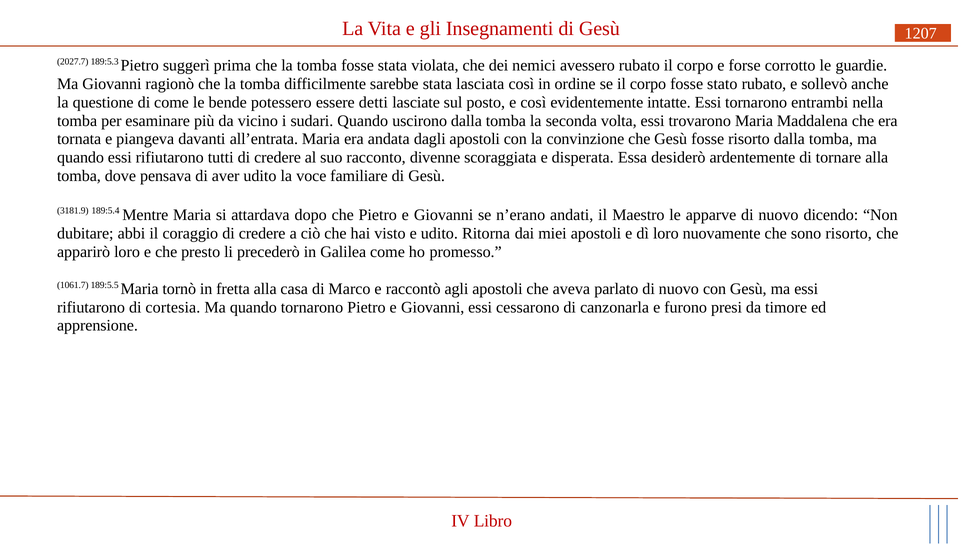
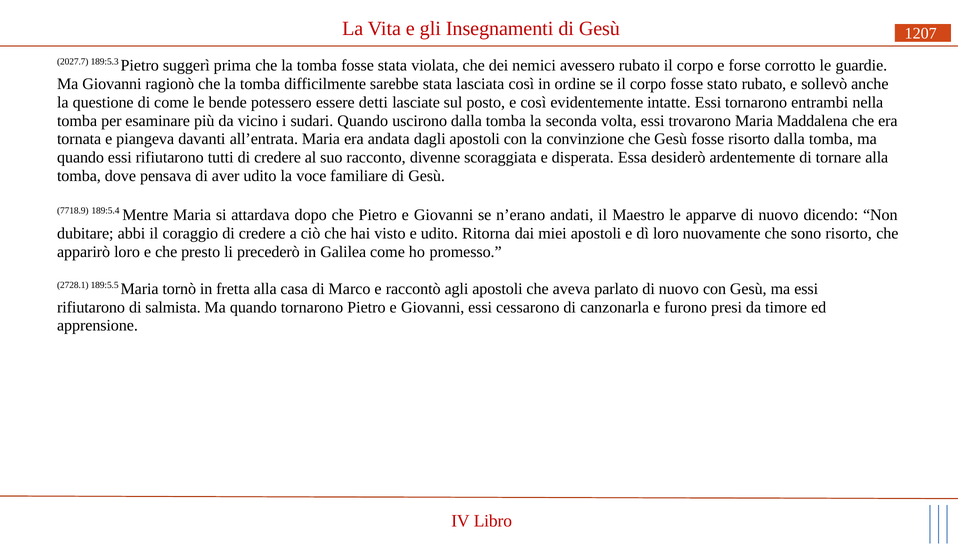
3181.9: 3181.9 -> 7718.9 (73, 211)
1061.7: 1061.7 -> 2728.1 (73, 285)
cortesia: cortesia -> salmista (173, 307)
